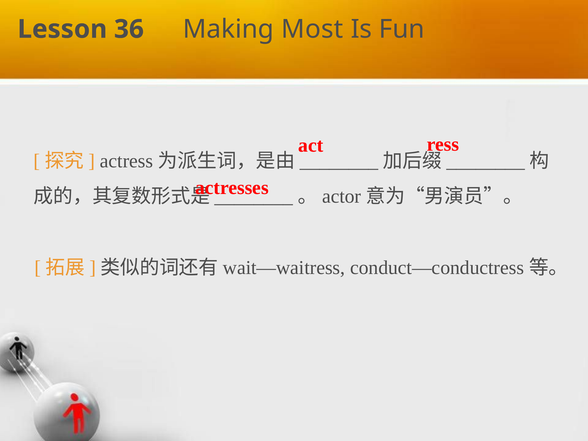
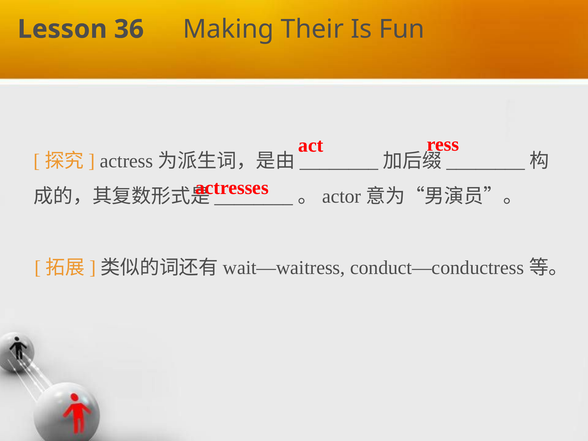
Most: Most -> Their (312, 29)
